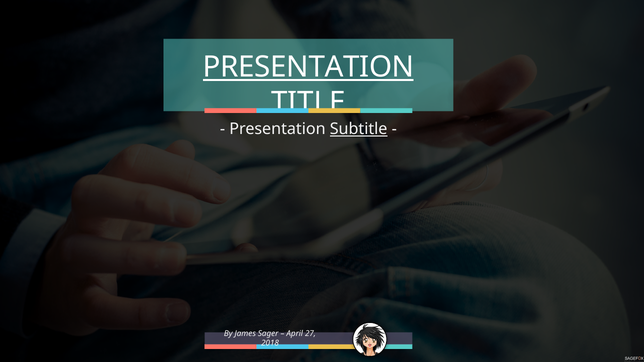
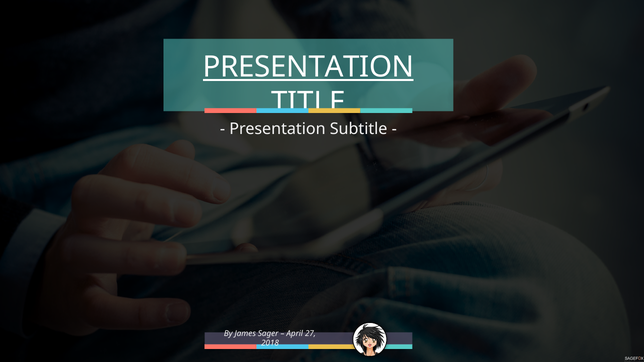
Subtitle underline: present -> none (359, 129)
